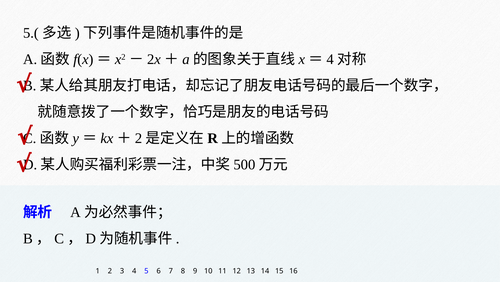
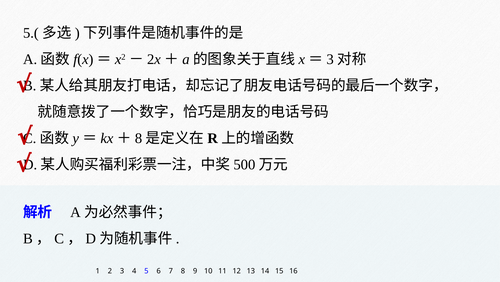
4: 4 -> 3 (330, 59)
2: 2 -> 8 (139, 138)
